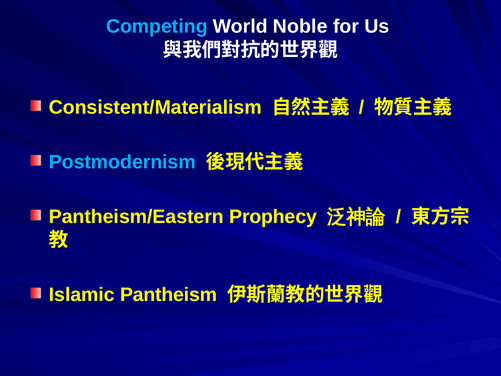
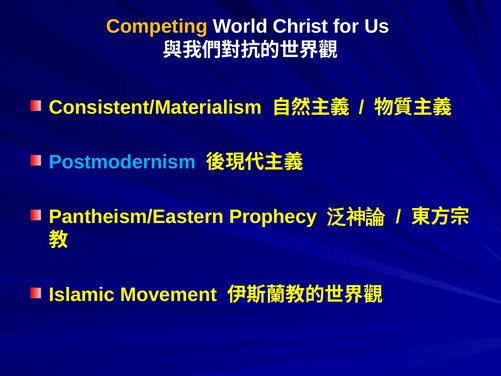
Competing colour: light blue -> yellow (157, 27)
Noble: Noble -> Christ (300, 27)
Pantheism: Pantheism -> Movement (168, 295)
